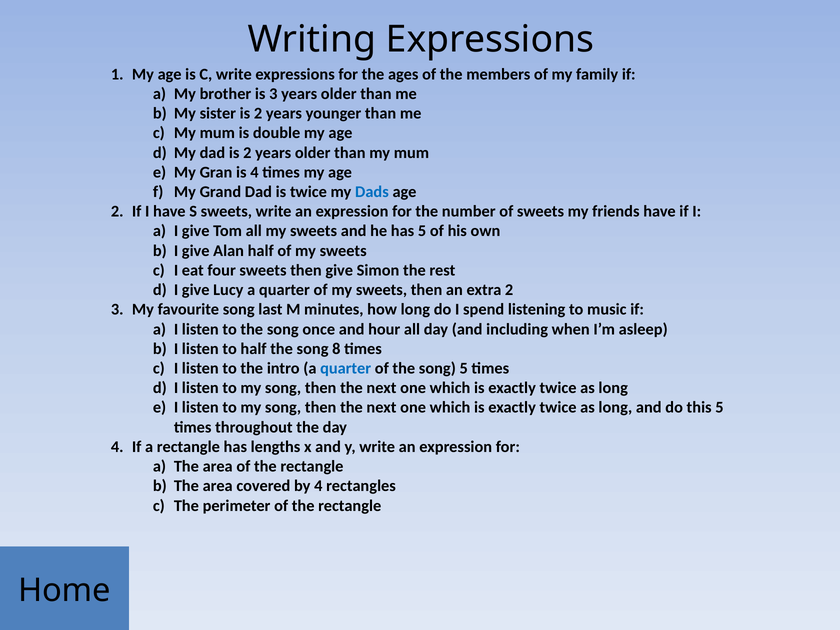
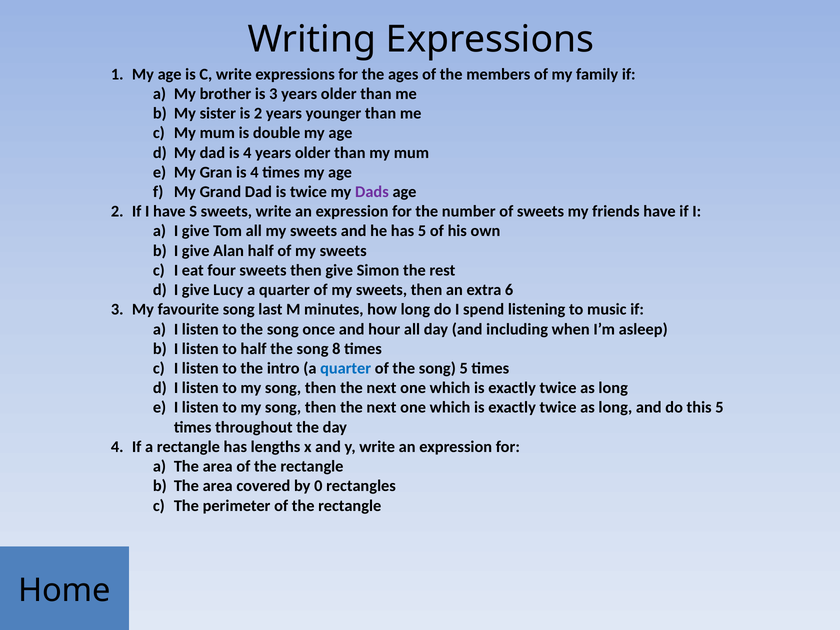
dad is 2: 2 -> 4 (247, 153)
Dads colour: blue -> purple (372, 192)
extra 2: 2 -> 6 (509, 290)
by 4: 4 -> 0 (318, 486)
